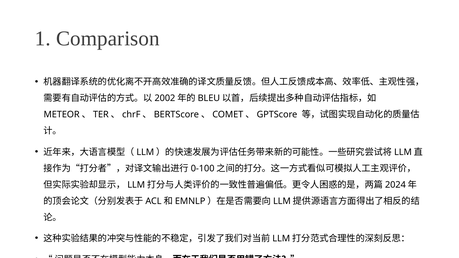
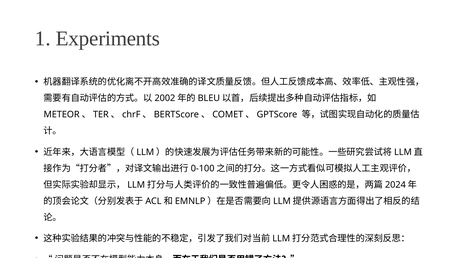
Comparison: Comparison -> Experiments (108, 39)
